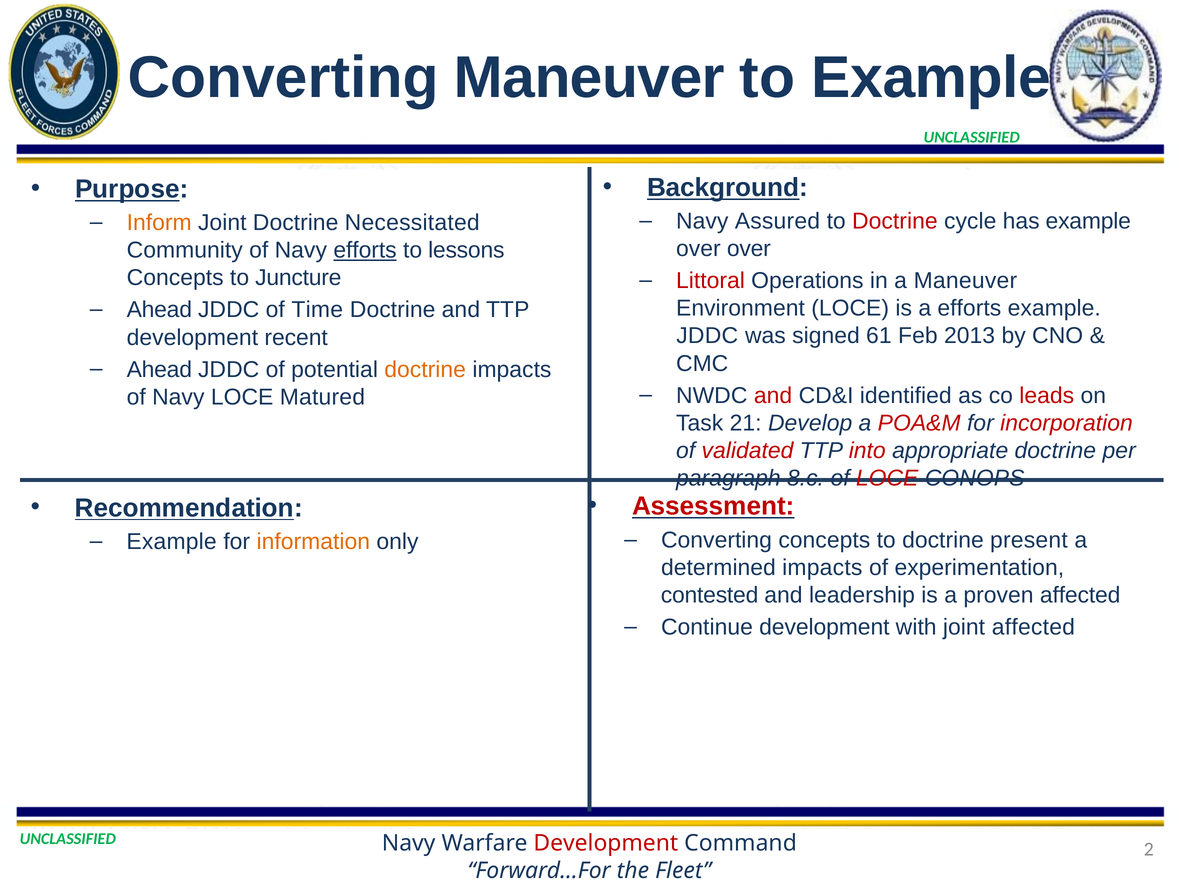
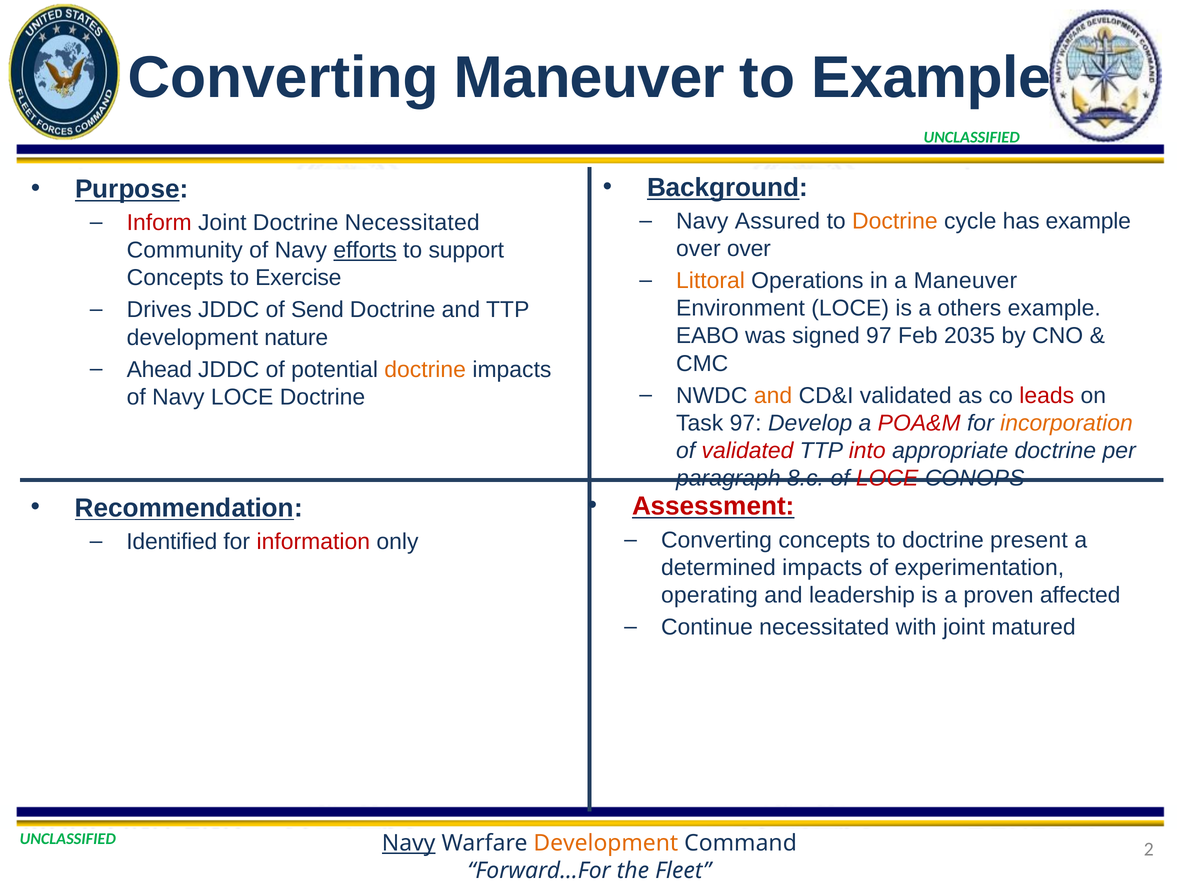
Doctrine colour: red -> orange (895, 221)
Inform colour: orange -> red (159, 223)
lessons: lessons -> support (466, 250)
Juncture: Juncture -> Exercise (298, 278)
Littoral colour: red -> orange (711, 281)
a efforts: efforts -> others (969, 308)
Ahead: Ahead -> Drives (159, 310)
Time: Time -> Send (317, 310)
JDDC: JDDC -> EABO (707, 336)
signed 61: 61 -> 97 (879, 336)
2013: 2013 -> 2035 (970, 336)
recent: recent -> nature (296, 338)
and colour: red -> orange (773, 396)
CD&I identified: identified -> validated (906, 396)
LOCE Matured: Matured -> Doctrine (323, 397)
Task 21: 21 -> 97 (746, 423)
incorporation colour: red -> orange (1067, 423)
Example: Example -> Identified (172, 542)
information colour: orange -> red (313, 542)
contested: contested -> operating (709, 595)
Continue development: development -> necessitated (824, 627)
joint affected: affected -> matured (1034, 627)
Navy underline: none -> present (409, 843)
Development colour: red -> orange (606, 843)
